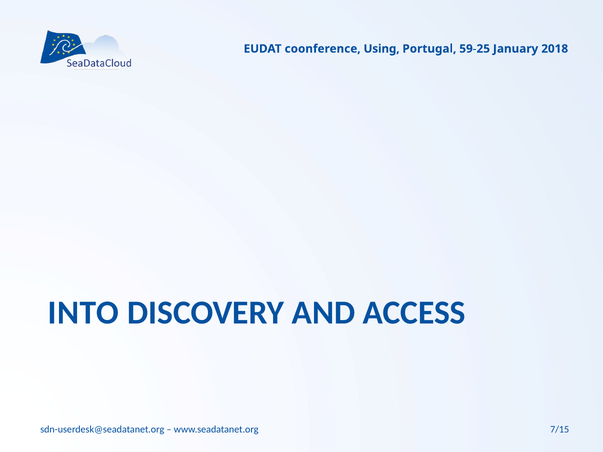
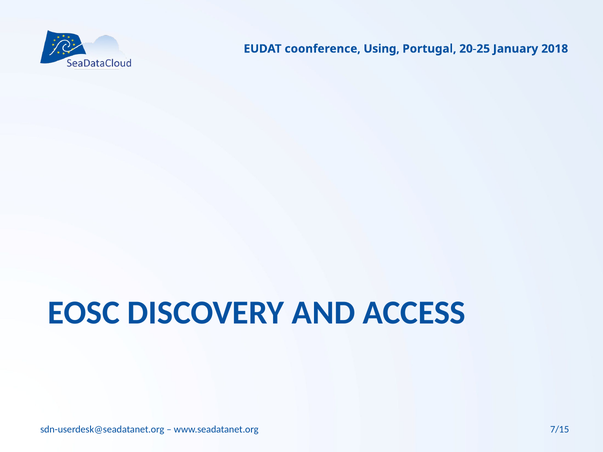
59-25: 59-25 -> 20-25 (475, 49)
INTO: INTO -> EOSC (84, 313)
